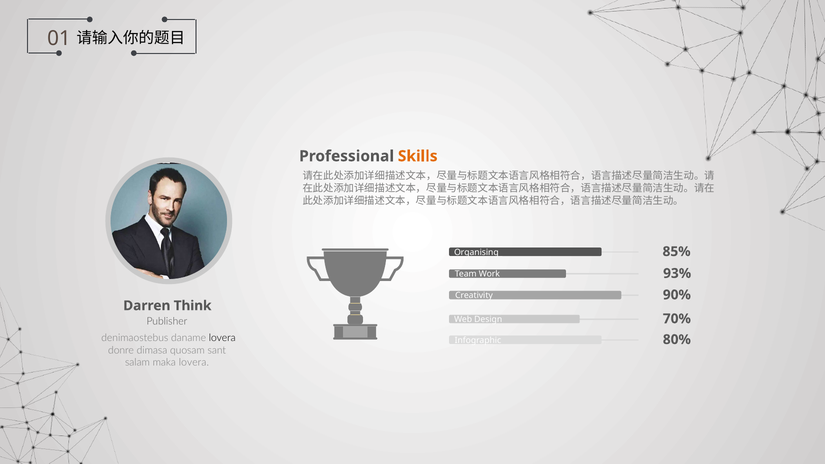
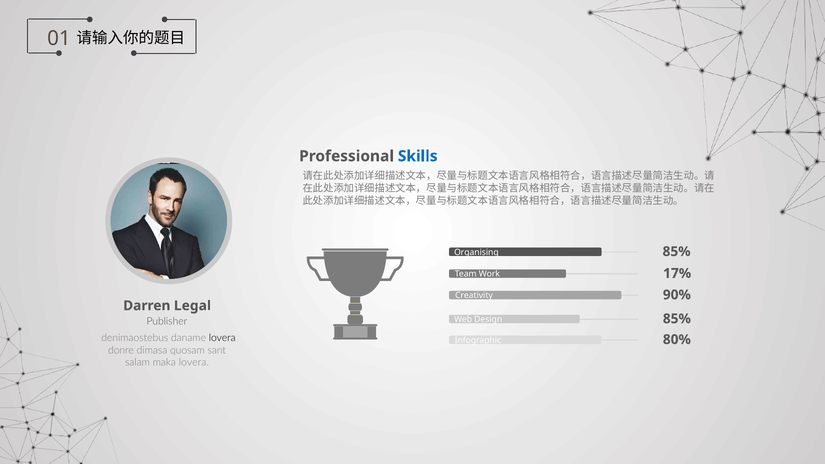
Skills colour: orange -> blue (418, 156)
93%: 93% -> 17% (677, 273)
Think: Think -> Legal (192, 306)
70%: 70% -> 85% (677, 319)
